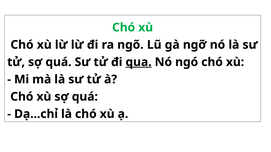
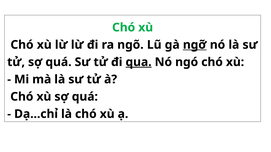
ngỡ underline: none -> present (195, 45)
